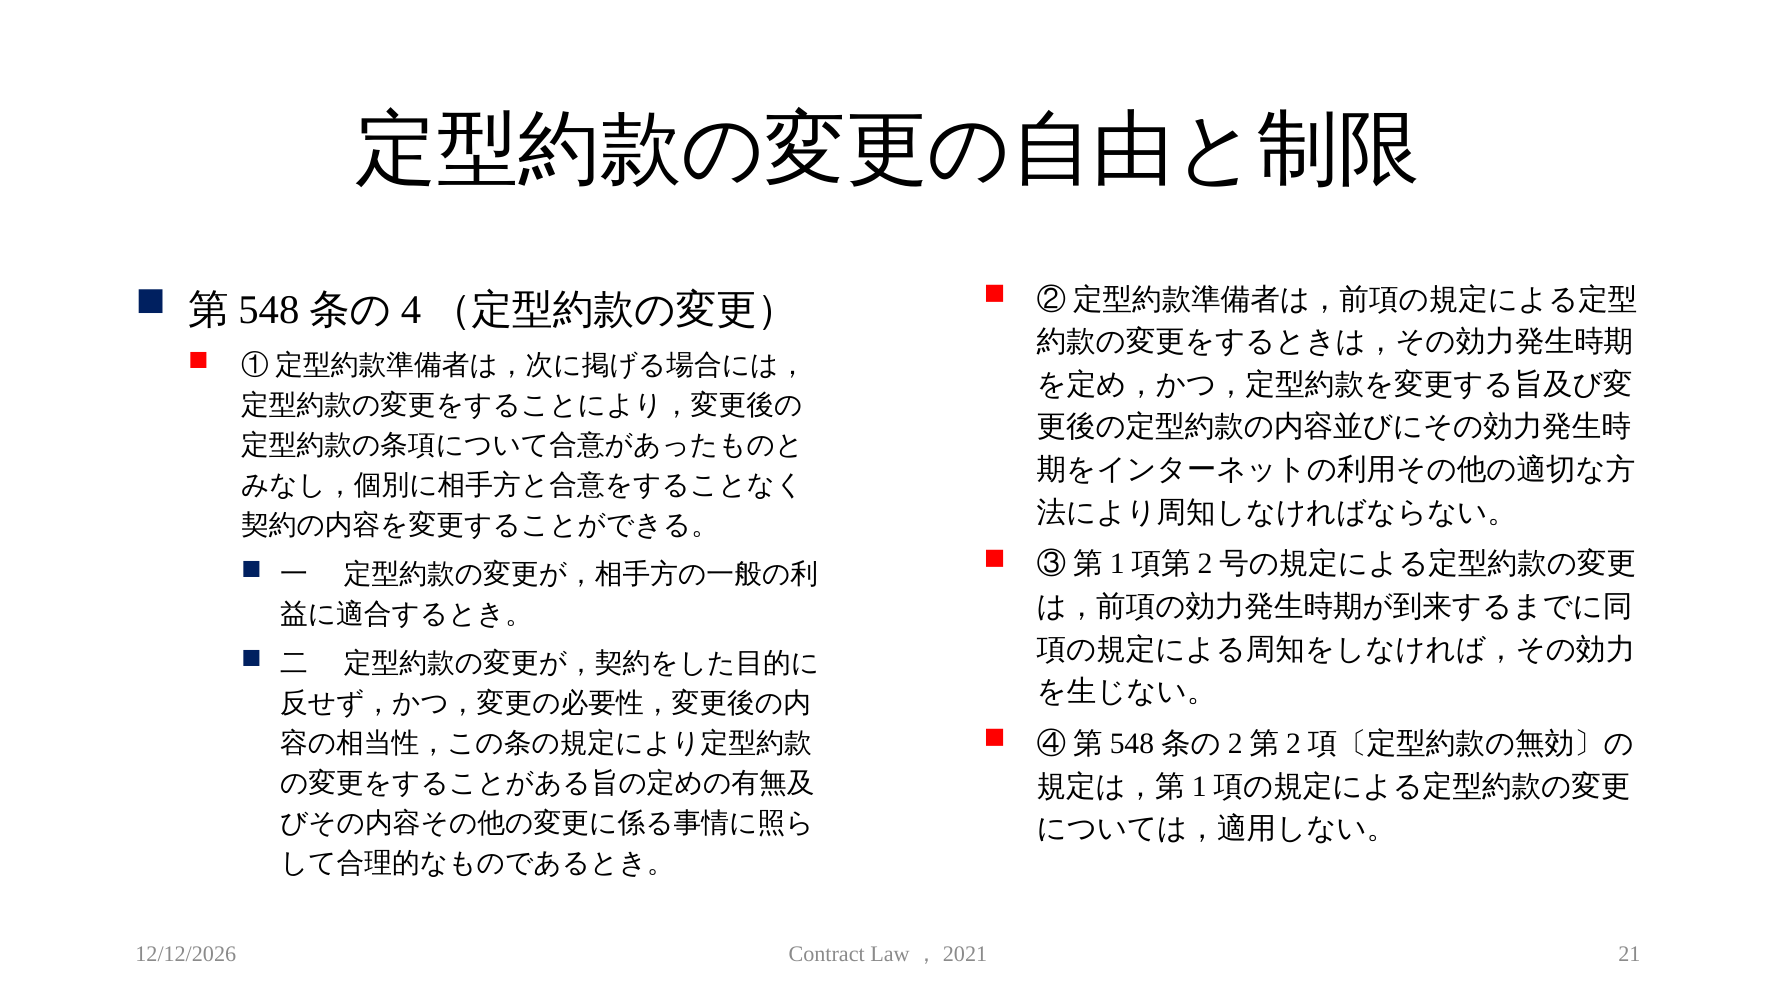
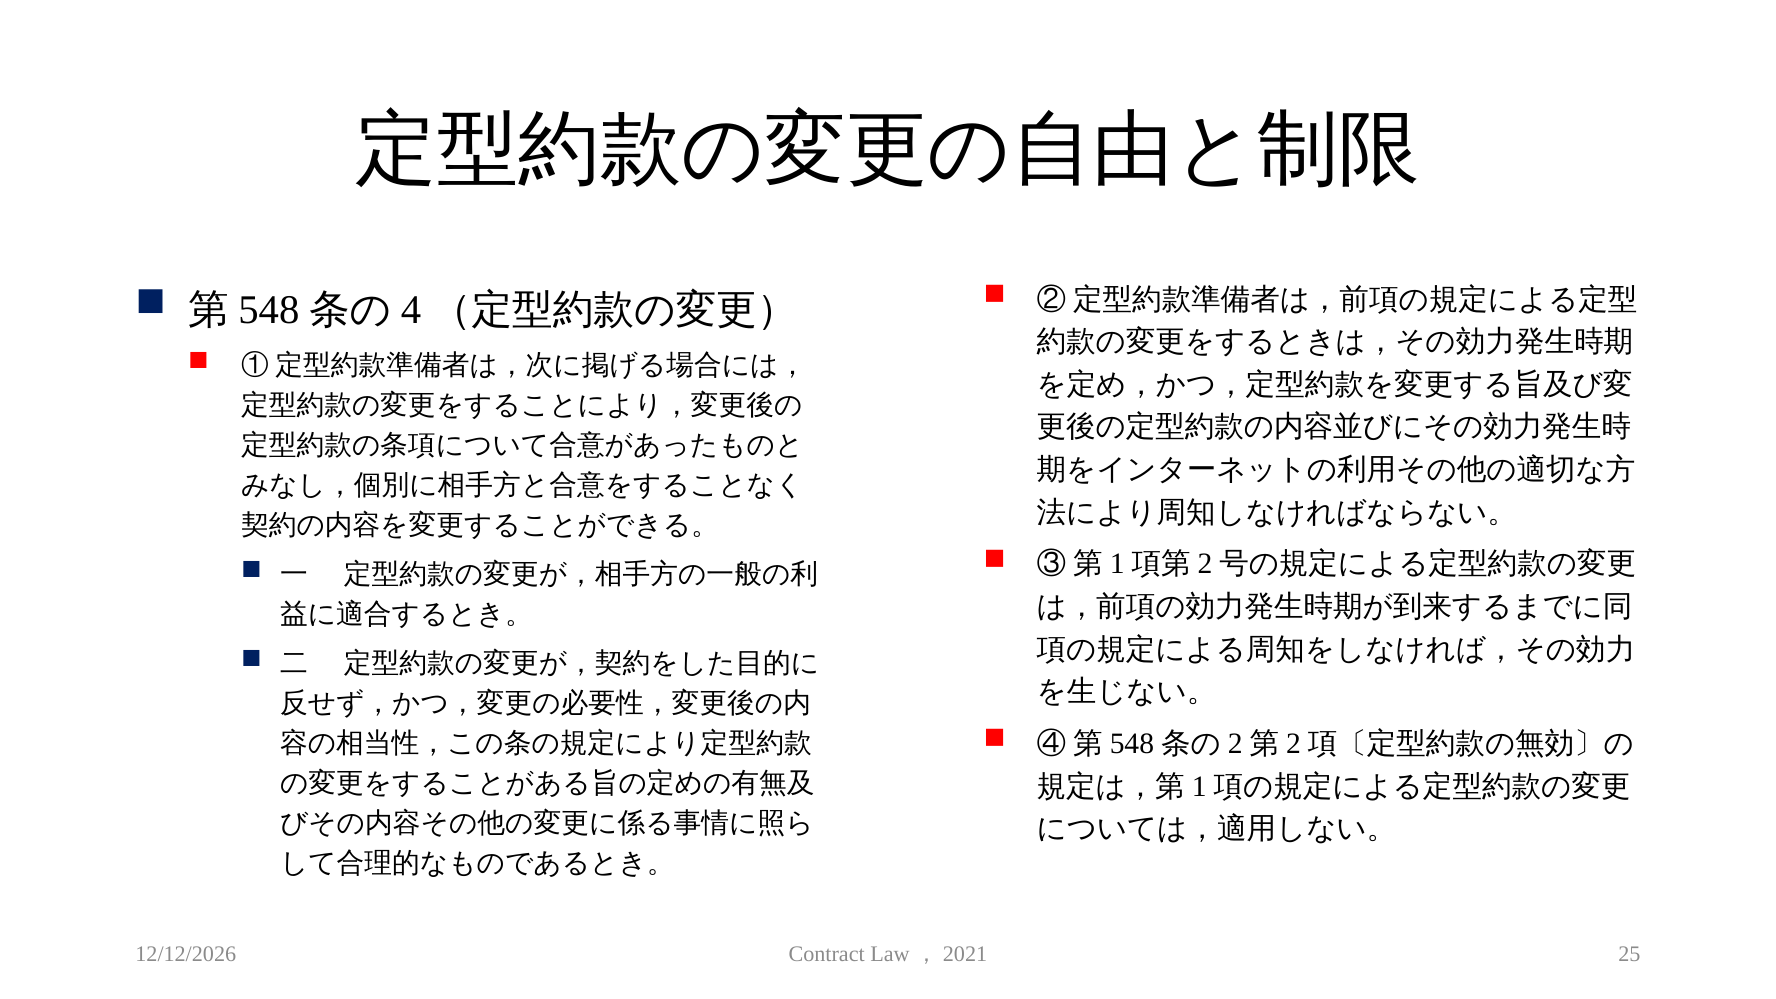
21: 21 -> 25 (1629, 954)
